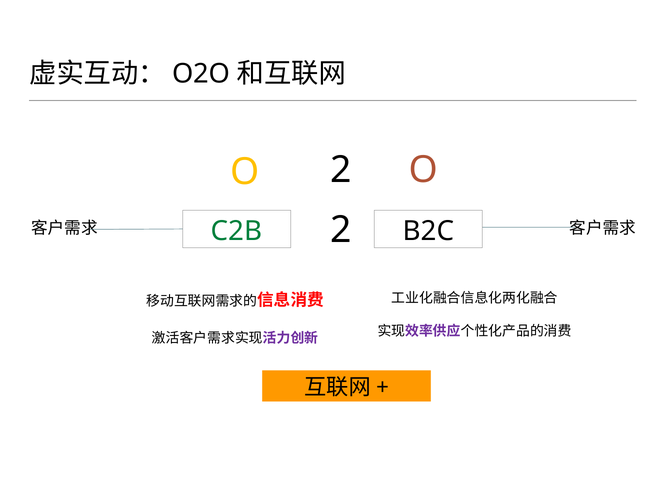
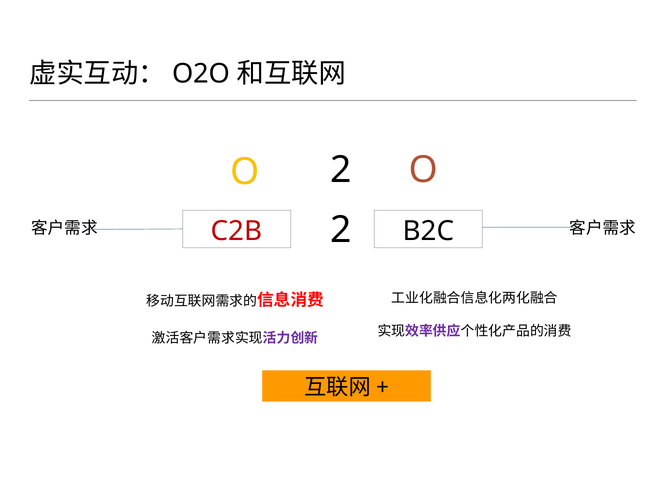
C2B colour: green -> red (237, 231)
